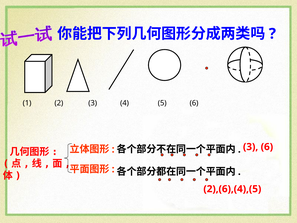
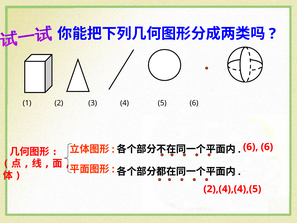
3: 3 -> 6 (251, 147)
2),(6),(4),(5: 2),(6),(4),(5 -> 2),(4),(4),(5 (232, 189)
